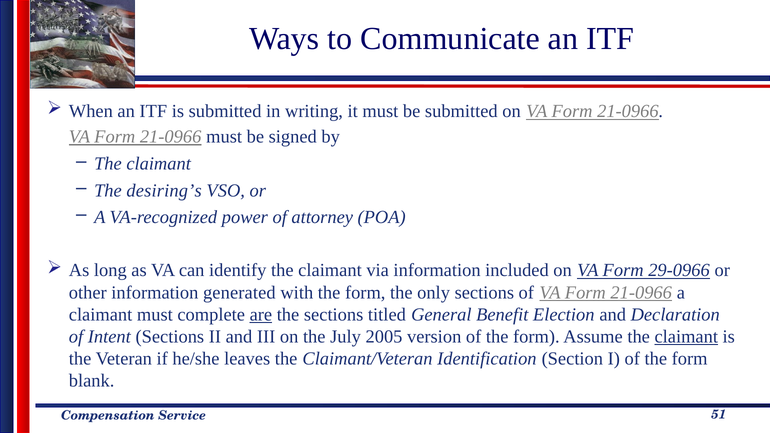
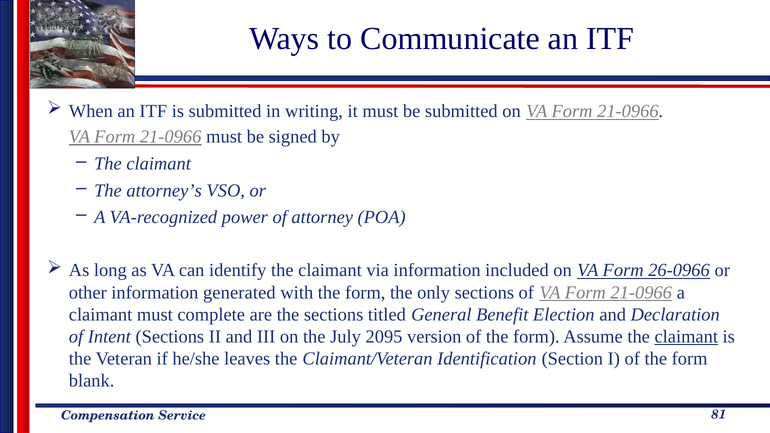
desiring’s: desiring’s -> attorney’s (164, 191)
29-0966: 29-0966 -> 26-0966 (679, 270)
are underline: present -> none (261, 315)
2005: 2005 -> 2095 (384, 337)
51: 51 -> 81 (719, 415)
